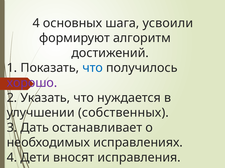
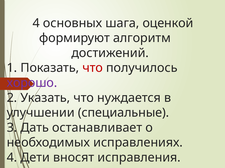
усвоили: усвоили -> оценкой (168, 23)
что colour: blue -> red (93, 68)
собственных: собственных -> специальные (123, 113)
